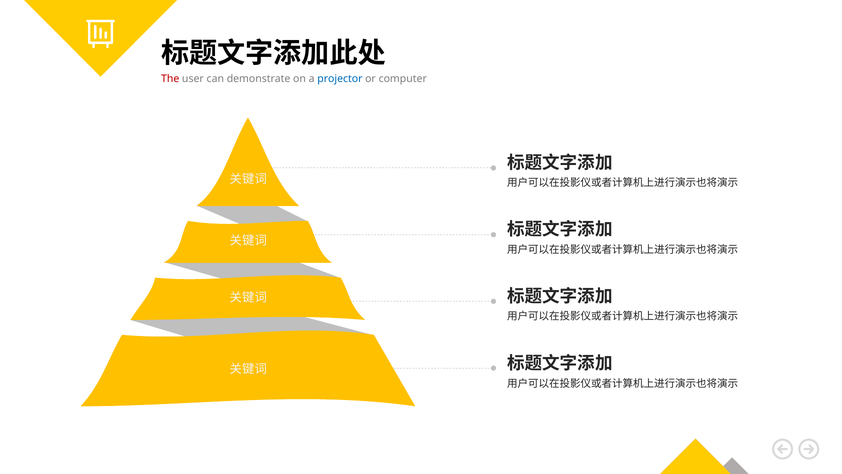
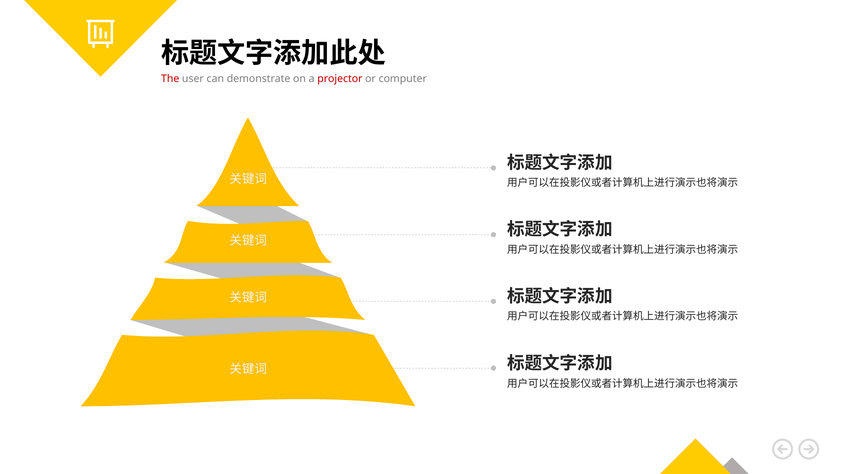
projector colour: blue -> red (340, 79)
